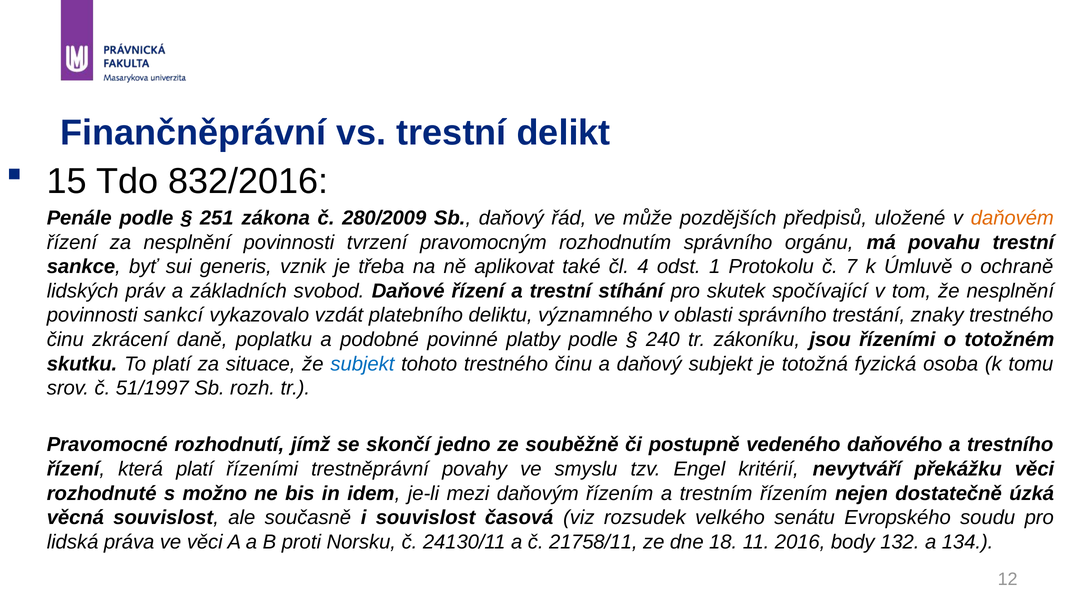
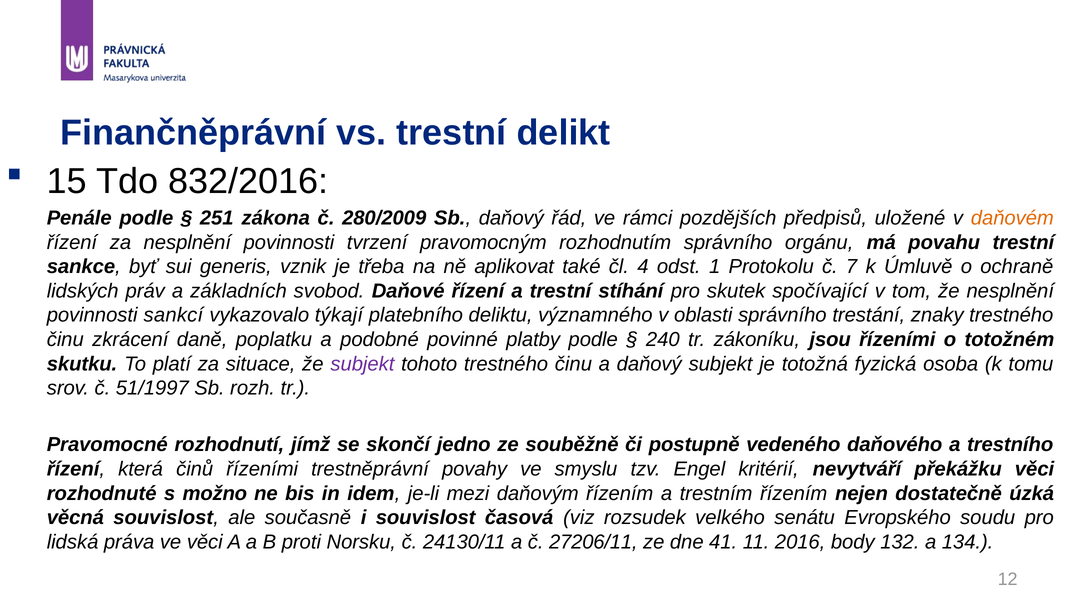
může: může -> rámci (648, 218)
vzdát: vzdát -> týkají (339, 315)
subjekt colour: blue -> purple (362, 364)
která platí: platí -> činů (195, 469)
21758/11: 21758/11 -> 27206/11 (593, 542)
18: 18 -> 41 (723, 542)
